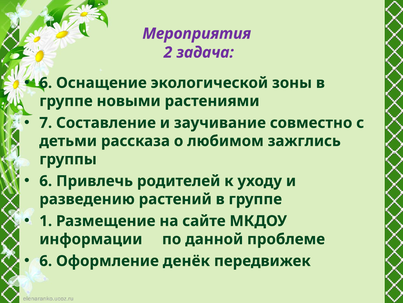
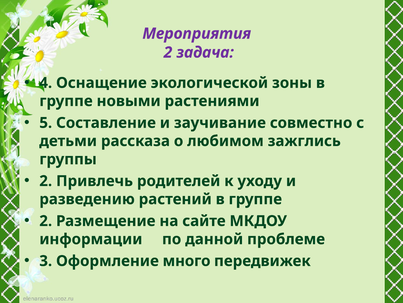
6: 6 -> 4 (46, 83)
7: 7 -> 5 (46, 123)
6: 6 -> 2 (46, 181)
1: 1 -> 2 (46, 220)
6: 6 -> 3 (46, 260)
денёк: денёк -> много (187, 260)
